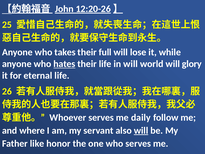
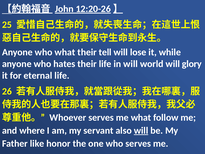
who takes: takes -> what (65, 52)
full: full -> tell (105, 52)
hates underline: present -> none (64, 64)
me daily: daily -> what (141, 117)
